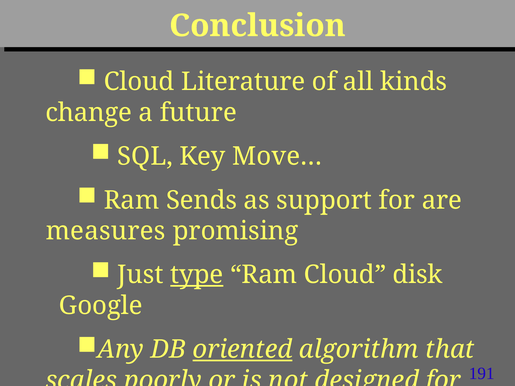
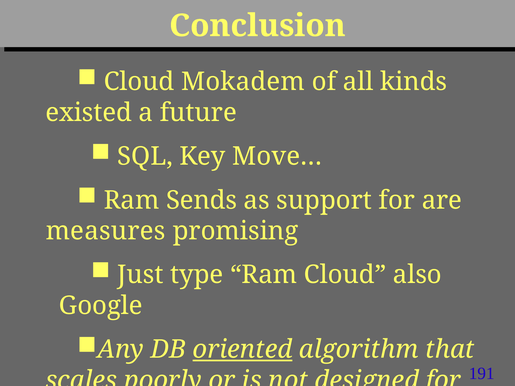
Literature: Literature -> Mokadem (243, 82)
change: change -> existed (89, 113)
type underline: present -> none (197, 275)
disk: disk -> also (417, 275)
